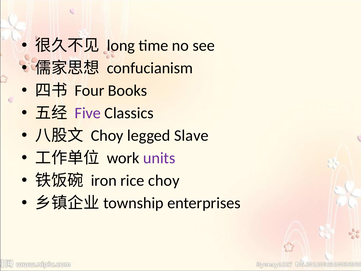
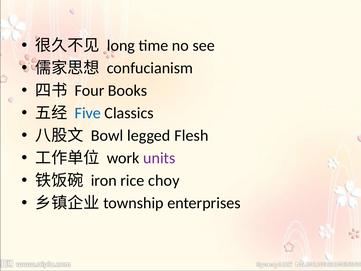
Five colour: purple -> blue (88, 113)
Choy: Choy -> Bowl (107, 135)
Slave: Slave -> Flesh (191, 135)
